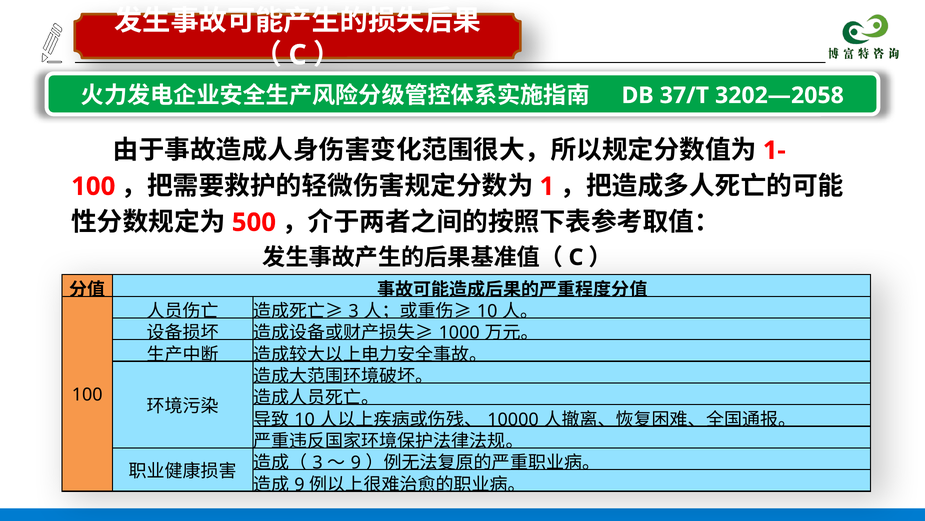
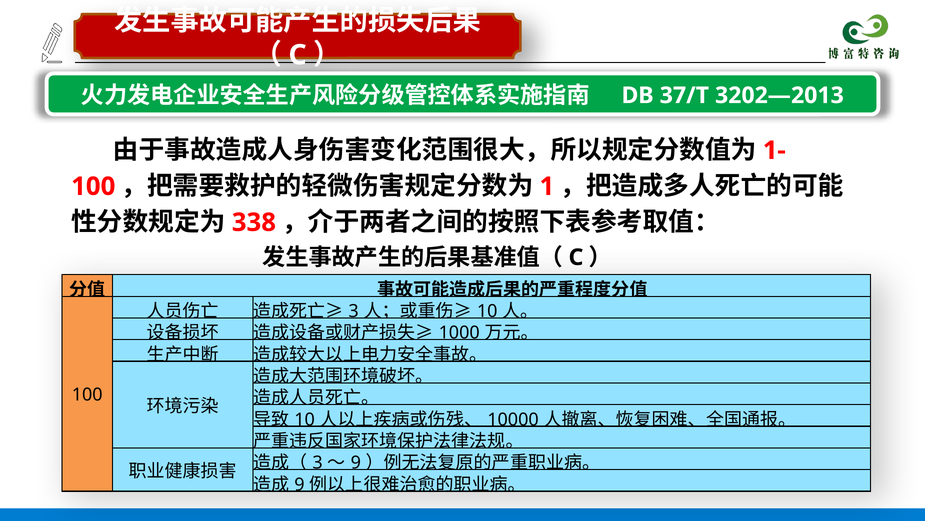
3202—2058: 3202—2058 -> 3202—2013 (779, 95)
500: 500 -> 338 (254, 222)
